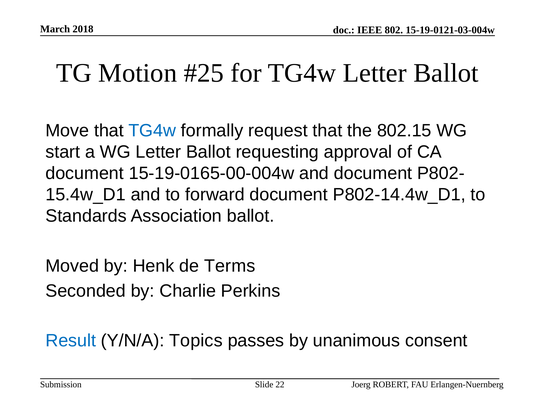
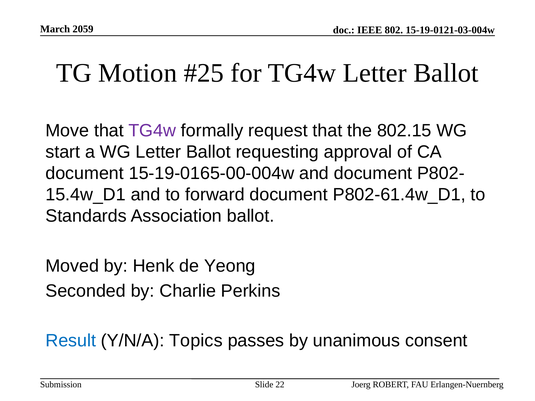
2018: 2018 -> 2059 (83, 29)
TG4w colour: blue -> purple (152, 131)
P802-14.4w_D1: P802-14.4w_D1 -> P802-61.4w_D1 (399, 195)
Terms: Terms -> Yeong (230, 266)
